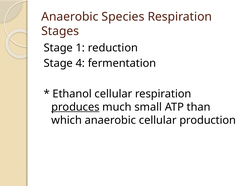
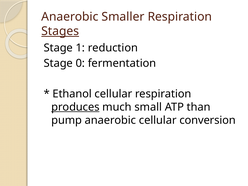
Species: Species -> Smaller (123, 17)
Stages underline: none -> present (60, 31)
4: 4 -> 0 (80, 63)
which: which -> pump (67, 120)
production: production -> conversion (208, 120)
